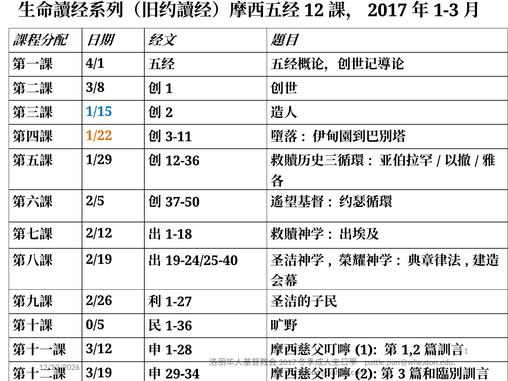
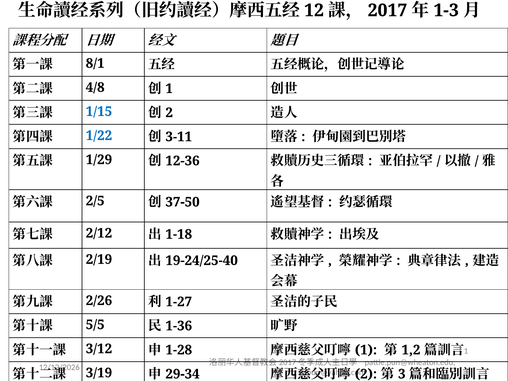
4/1: 4/1 -> 8/1 (95, 63)
3/8: 3/8 -> 4/8 (95, 87)
1/22 colour: orange -> blue (99, 136)
0/5: 0/5 -> 5/5 (95, 325)
